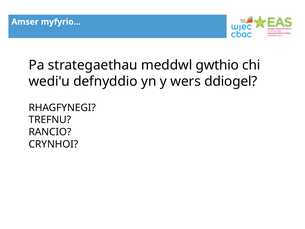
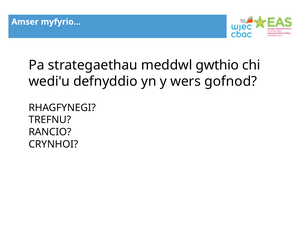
ddiogel: ddiogel -> gofnod (231, 81)
